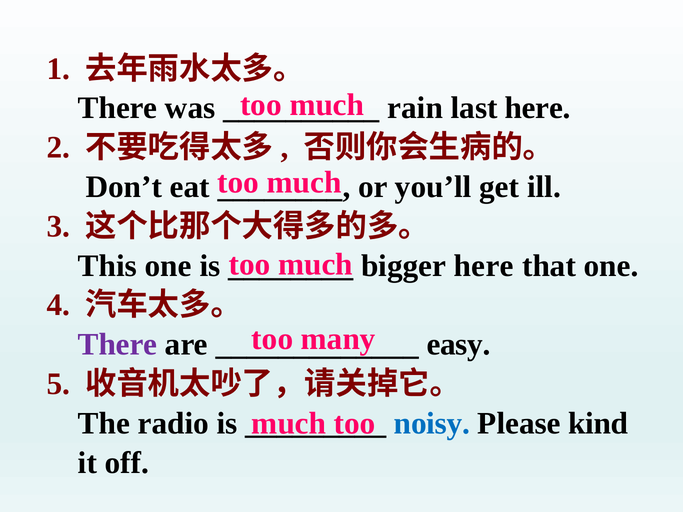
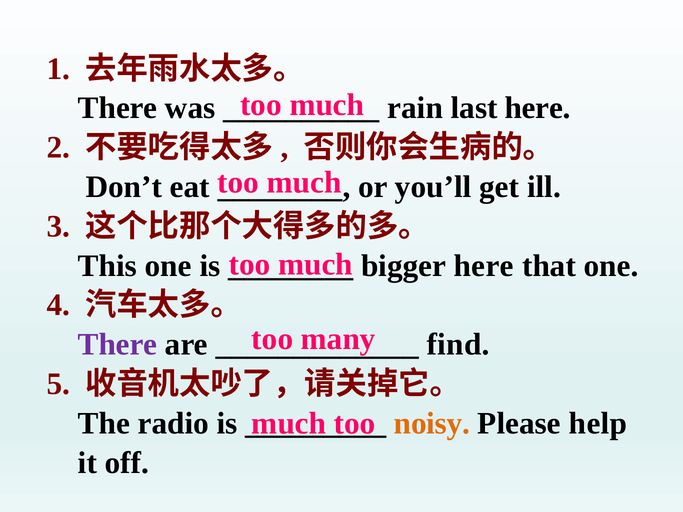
easy: easy -> find (458, 345)
noisy colour: blue -> orange (432, 424)
kind: kind -> help (598, 424)
